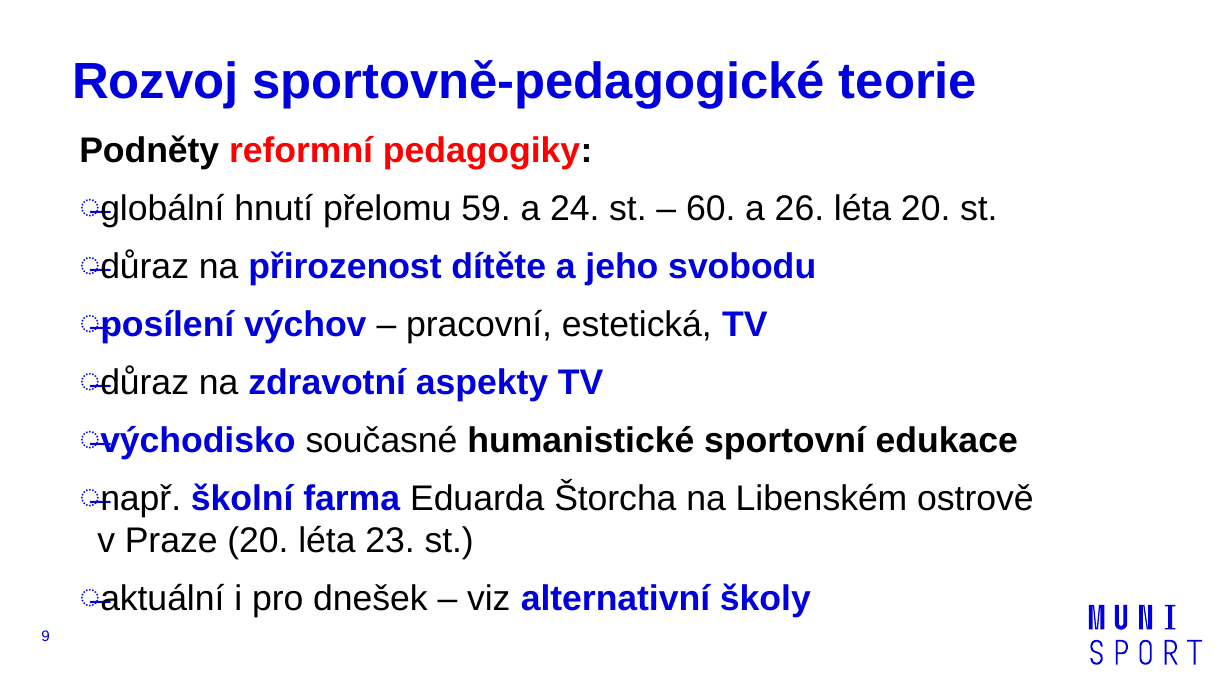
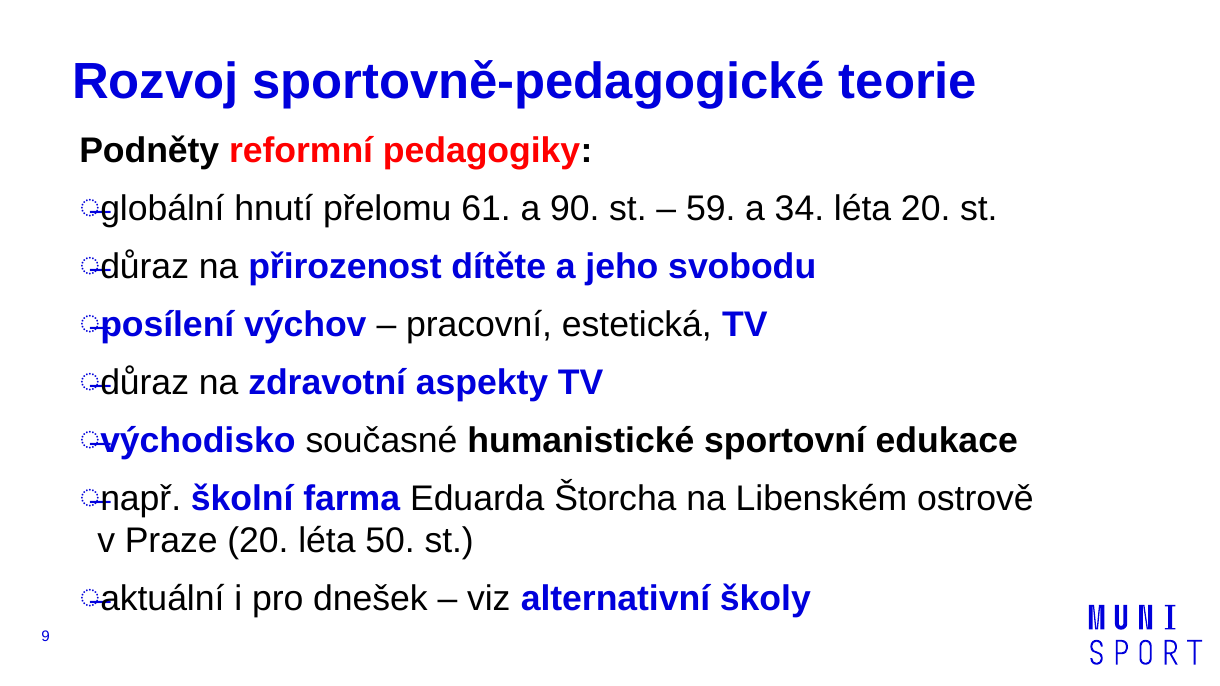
59: 59 -> 61 (486, 209)
24: 24 -> 90 (575, 209)
60: 60 -> 59 (711, 209)
26: 26 -> 34 (799, 209)
23: 23 -> 50 (390, 541)
